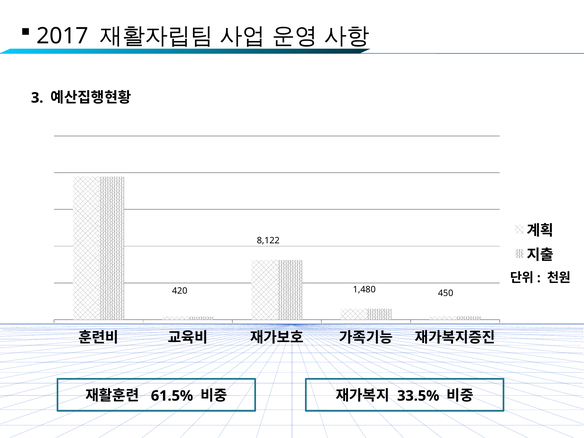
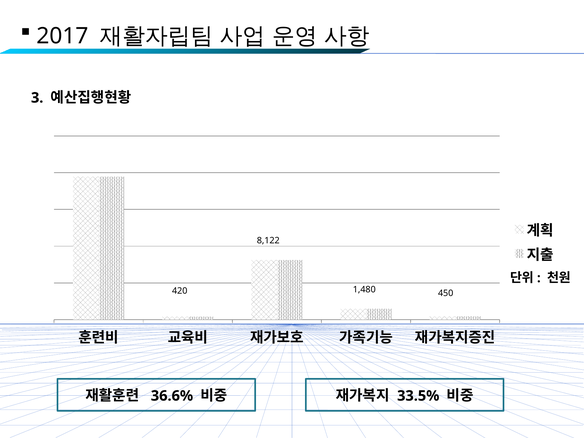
61.5%: 61.5% -> 36.6% (172, 396)
